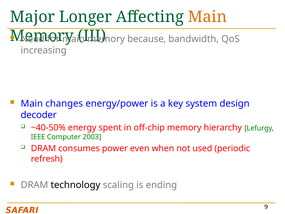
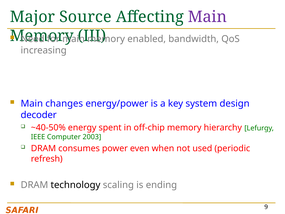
Longer: Longer -> Source (85, 17)
Main colour: orange -> purple (207, 17)
because: because -> enabled (147, 39)
